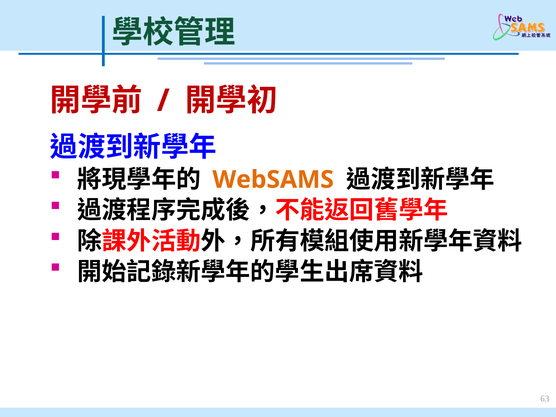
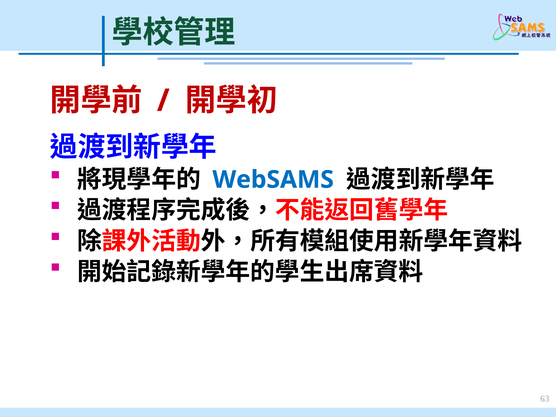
WebSAMS colour: orange -> blue (273, 180)
